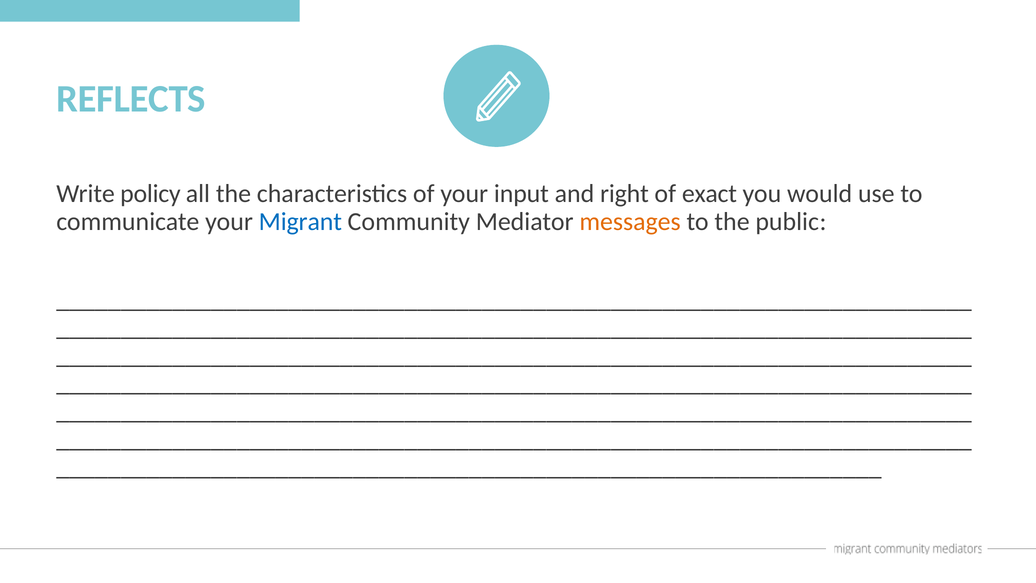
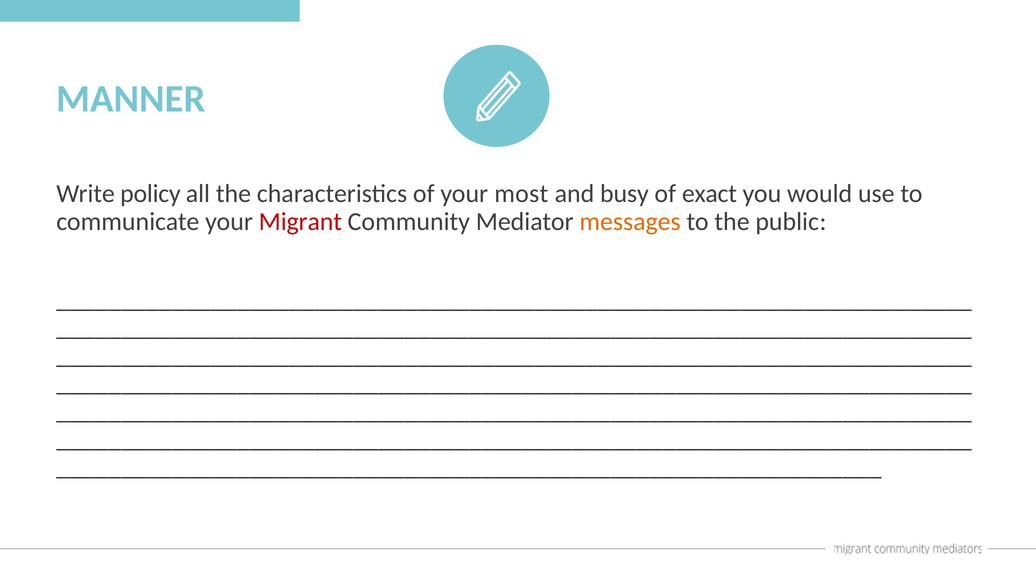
REFLECTS: REFLECTS -> MANNER (131, 99)
input: input -> most (521, 193)
right: right -> busy (624, 193)
Migrant colour: blue -> red (300, 221)
